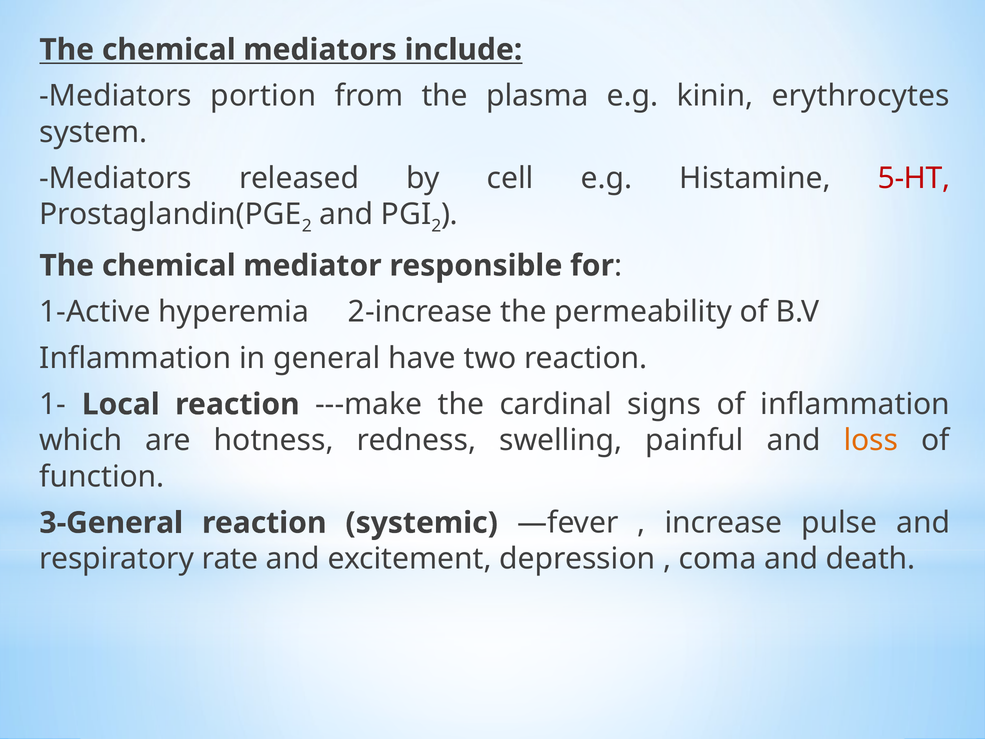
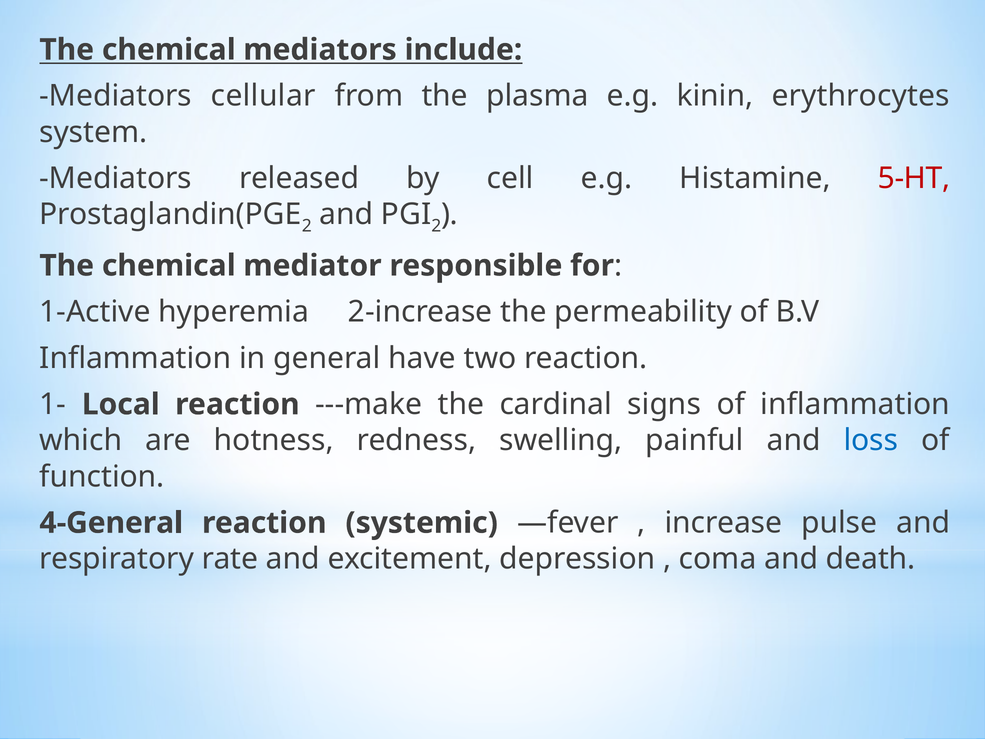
portion: portion -> cellular (263, 96)
loss colour: orange -> blue (871, 440)
3-General: 3-General -> 4-General (111, 523)
